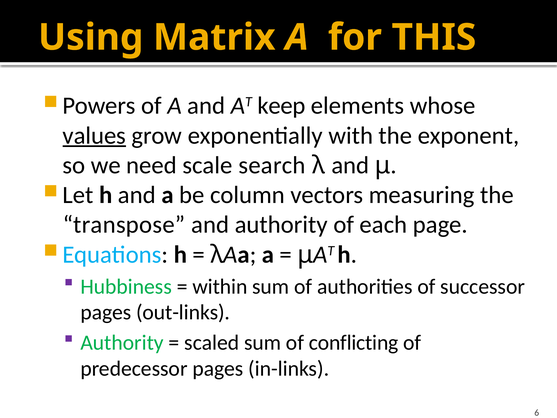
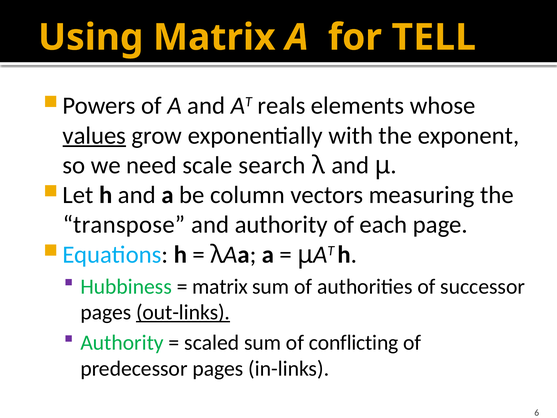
THIS: THIS -> TELL (434, 37)
keep: keep -> reals (281, 106)
within: within -> matrix (220, 286)
out-links underline: none -> present (183, 312)
